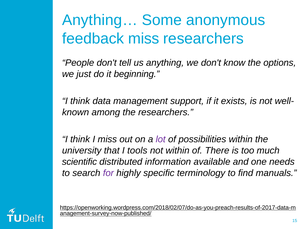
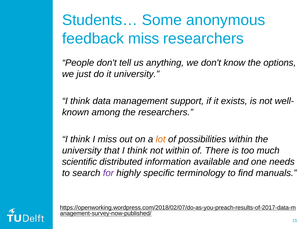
Anything…: Anything… -> Students… (100, 20)
it beginning: beginning -> university (137, 74)
lot colour: purple -> orange (161, 140)
that I tools: tools -> think (137, 151)
